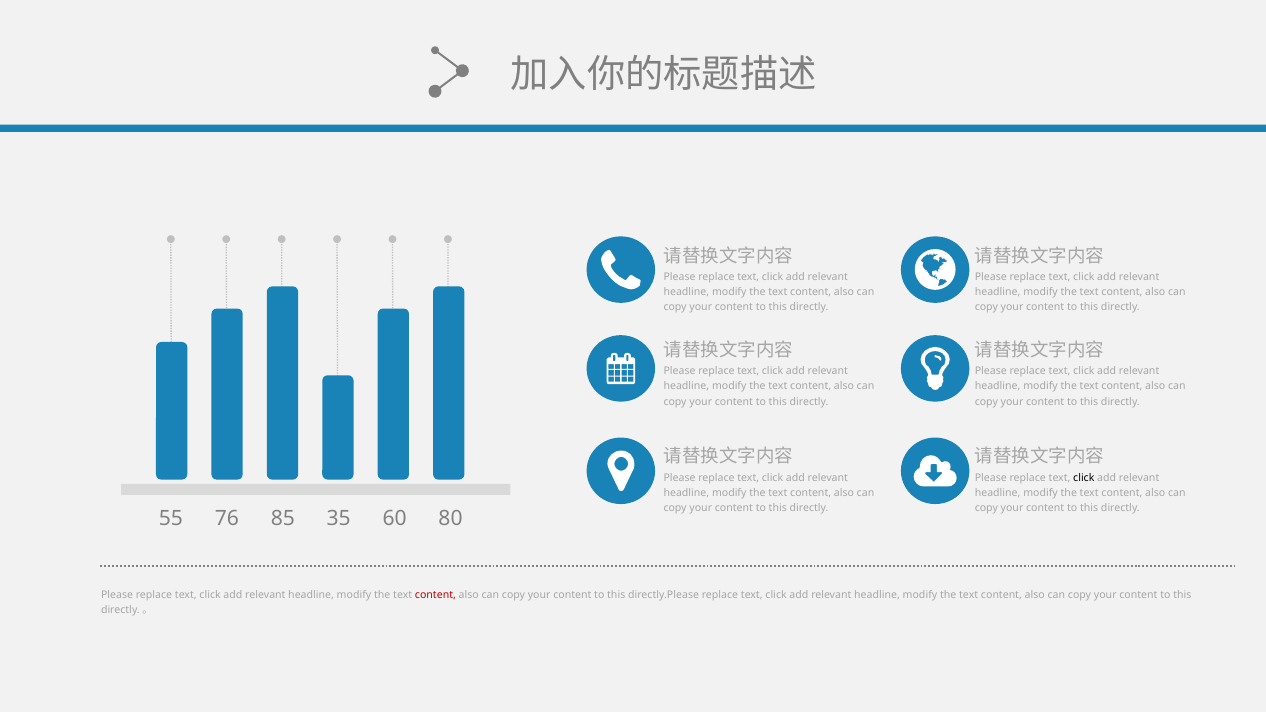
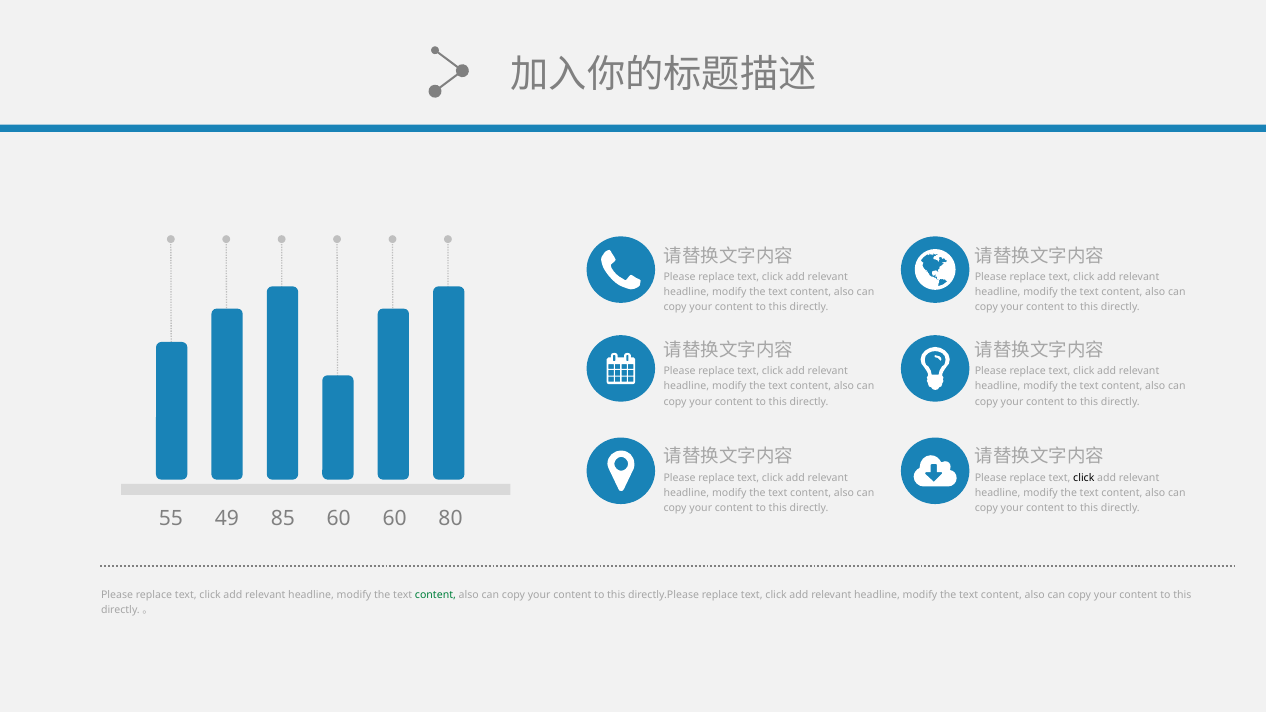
76: 76 -> 49 (227, 519)
85 35: 35 -> 60 (339, 519)
content colour: red -> green (435, 596)
